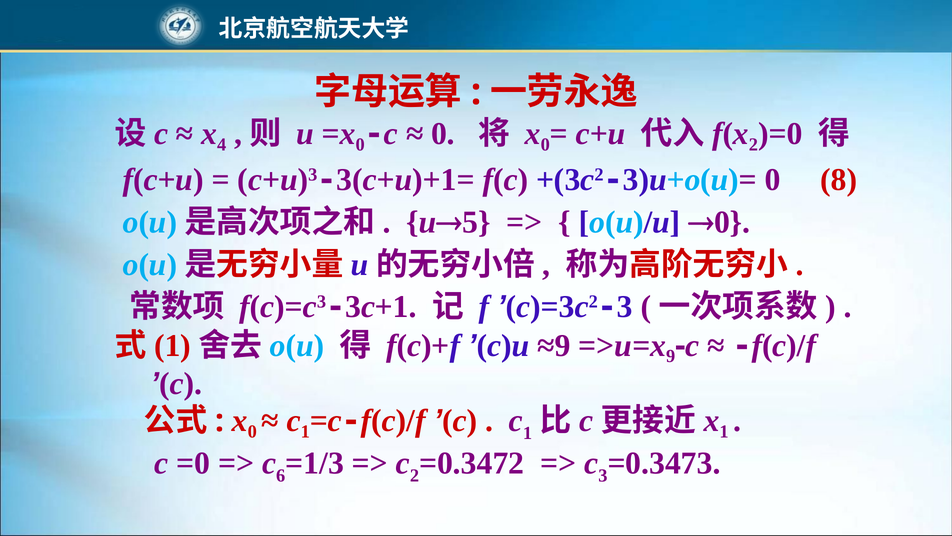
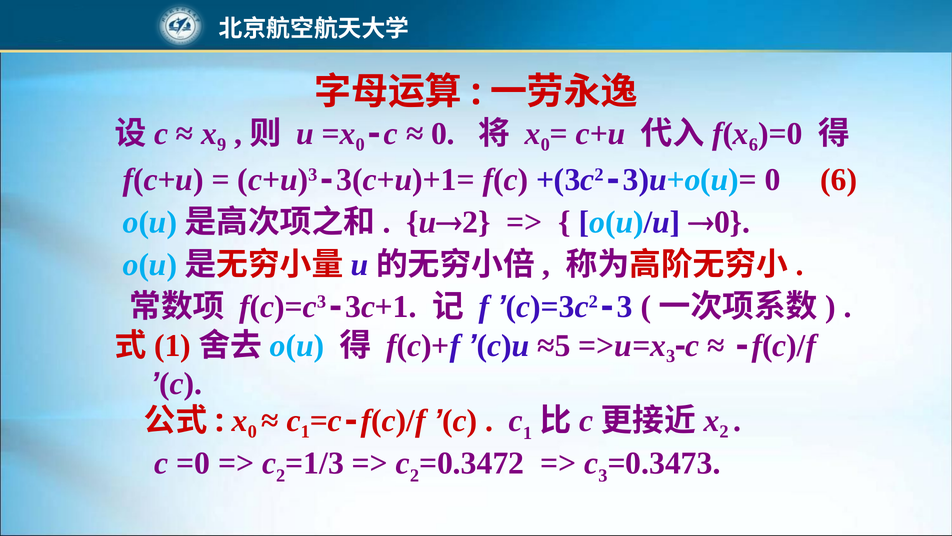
4: 4 -> 9 (222, 144)
2: 2 -> 6 (753, 144)
0 8: 8 -> 6 (839, 180)
5: 5 -> 2 (476, 222)
≈9: ≈9 -> ≈5 (554, 345)
9: 9 -> 3 (671, 356)
1: 1 -> 2 (724, 431)
6: 6 -> 2 (281, 475)
